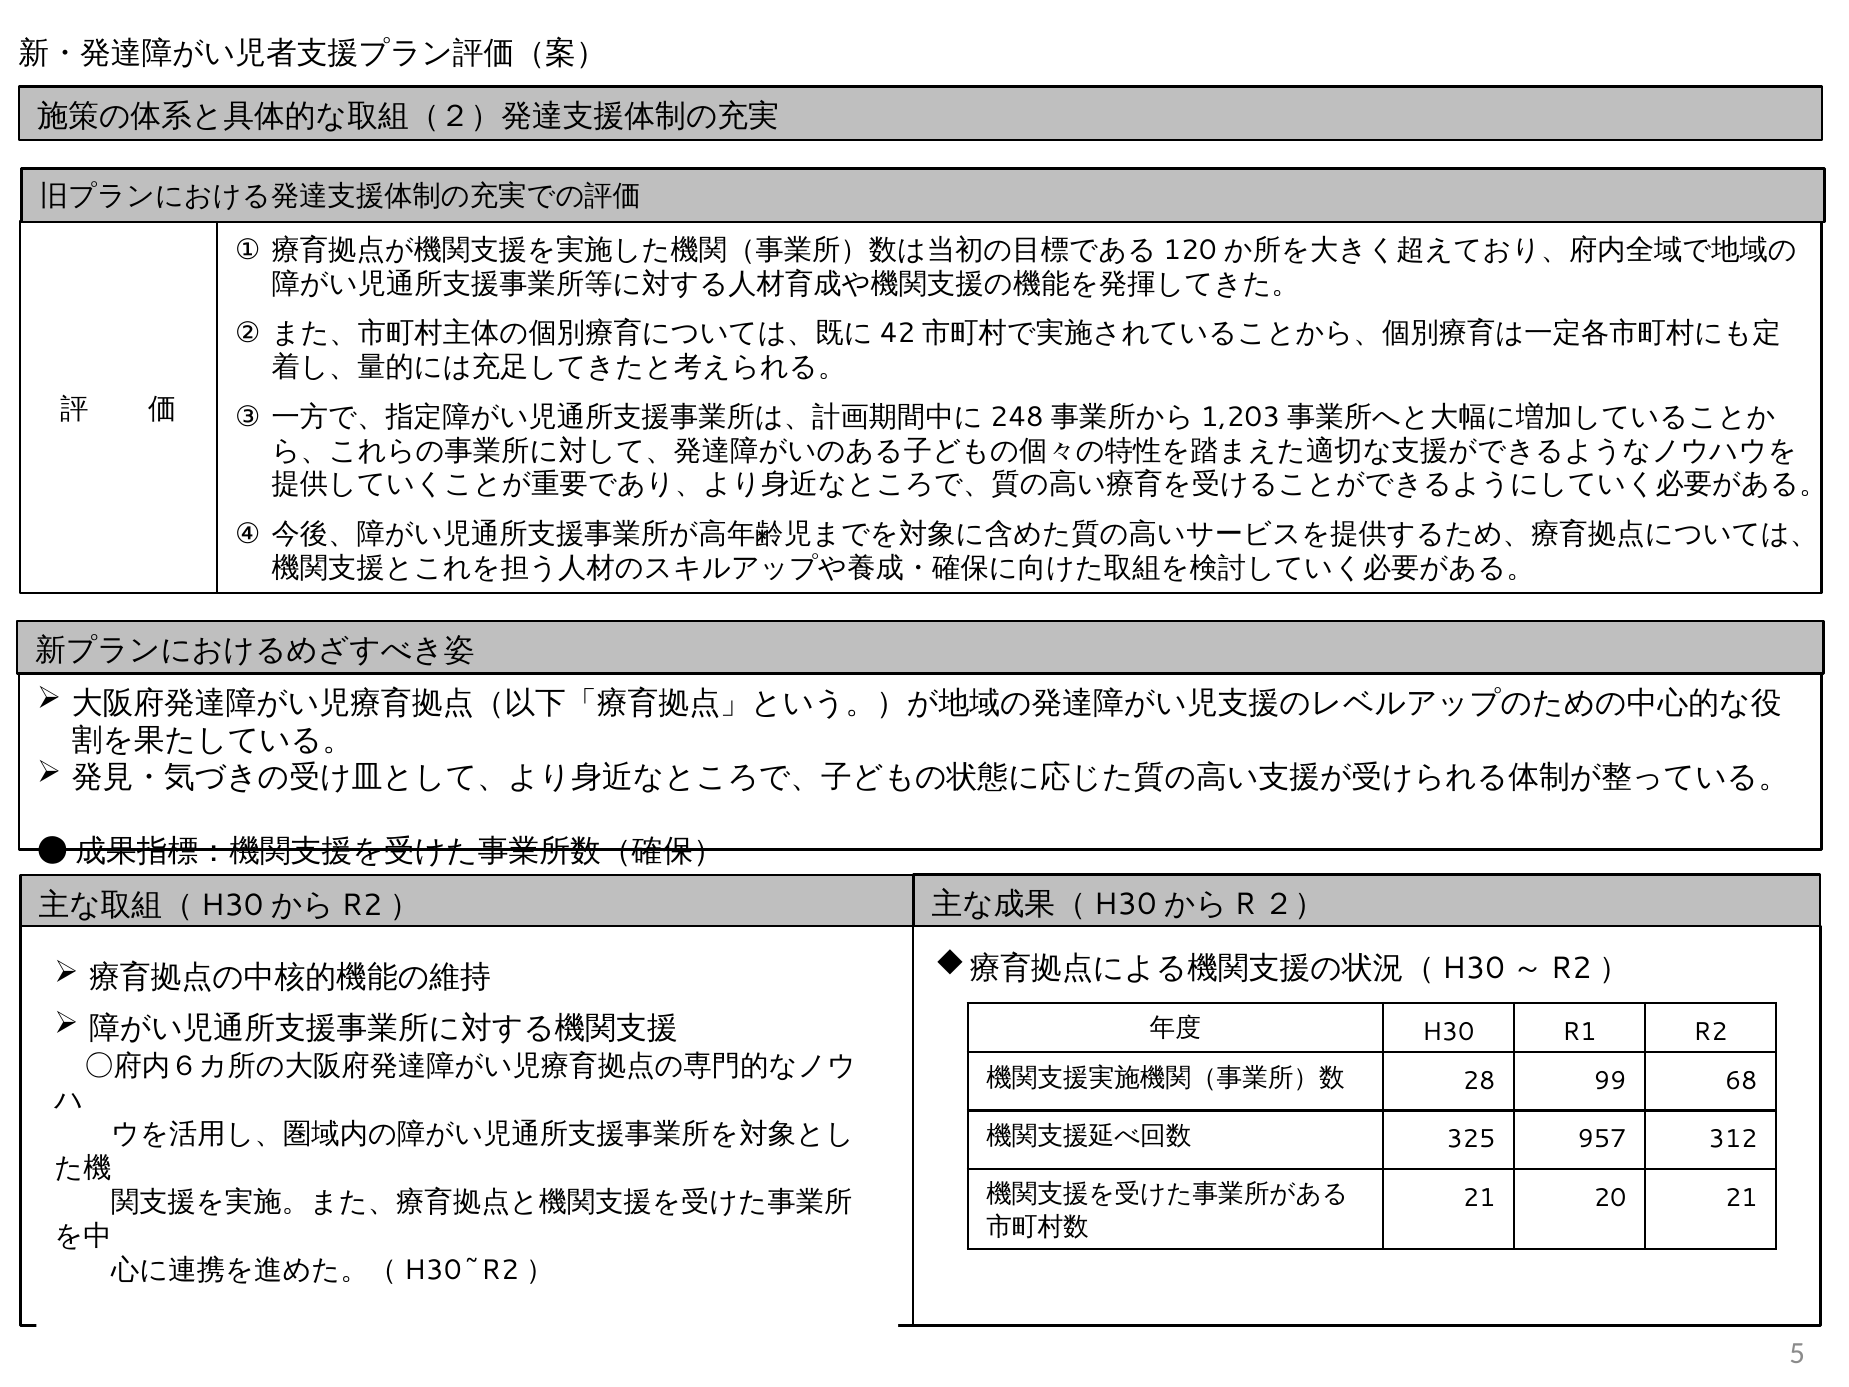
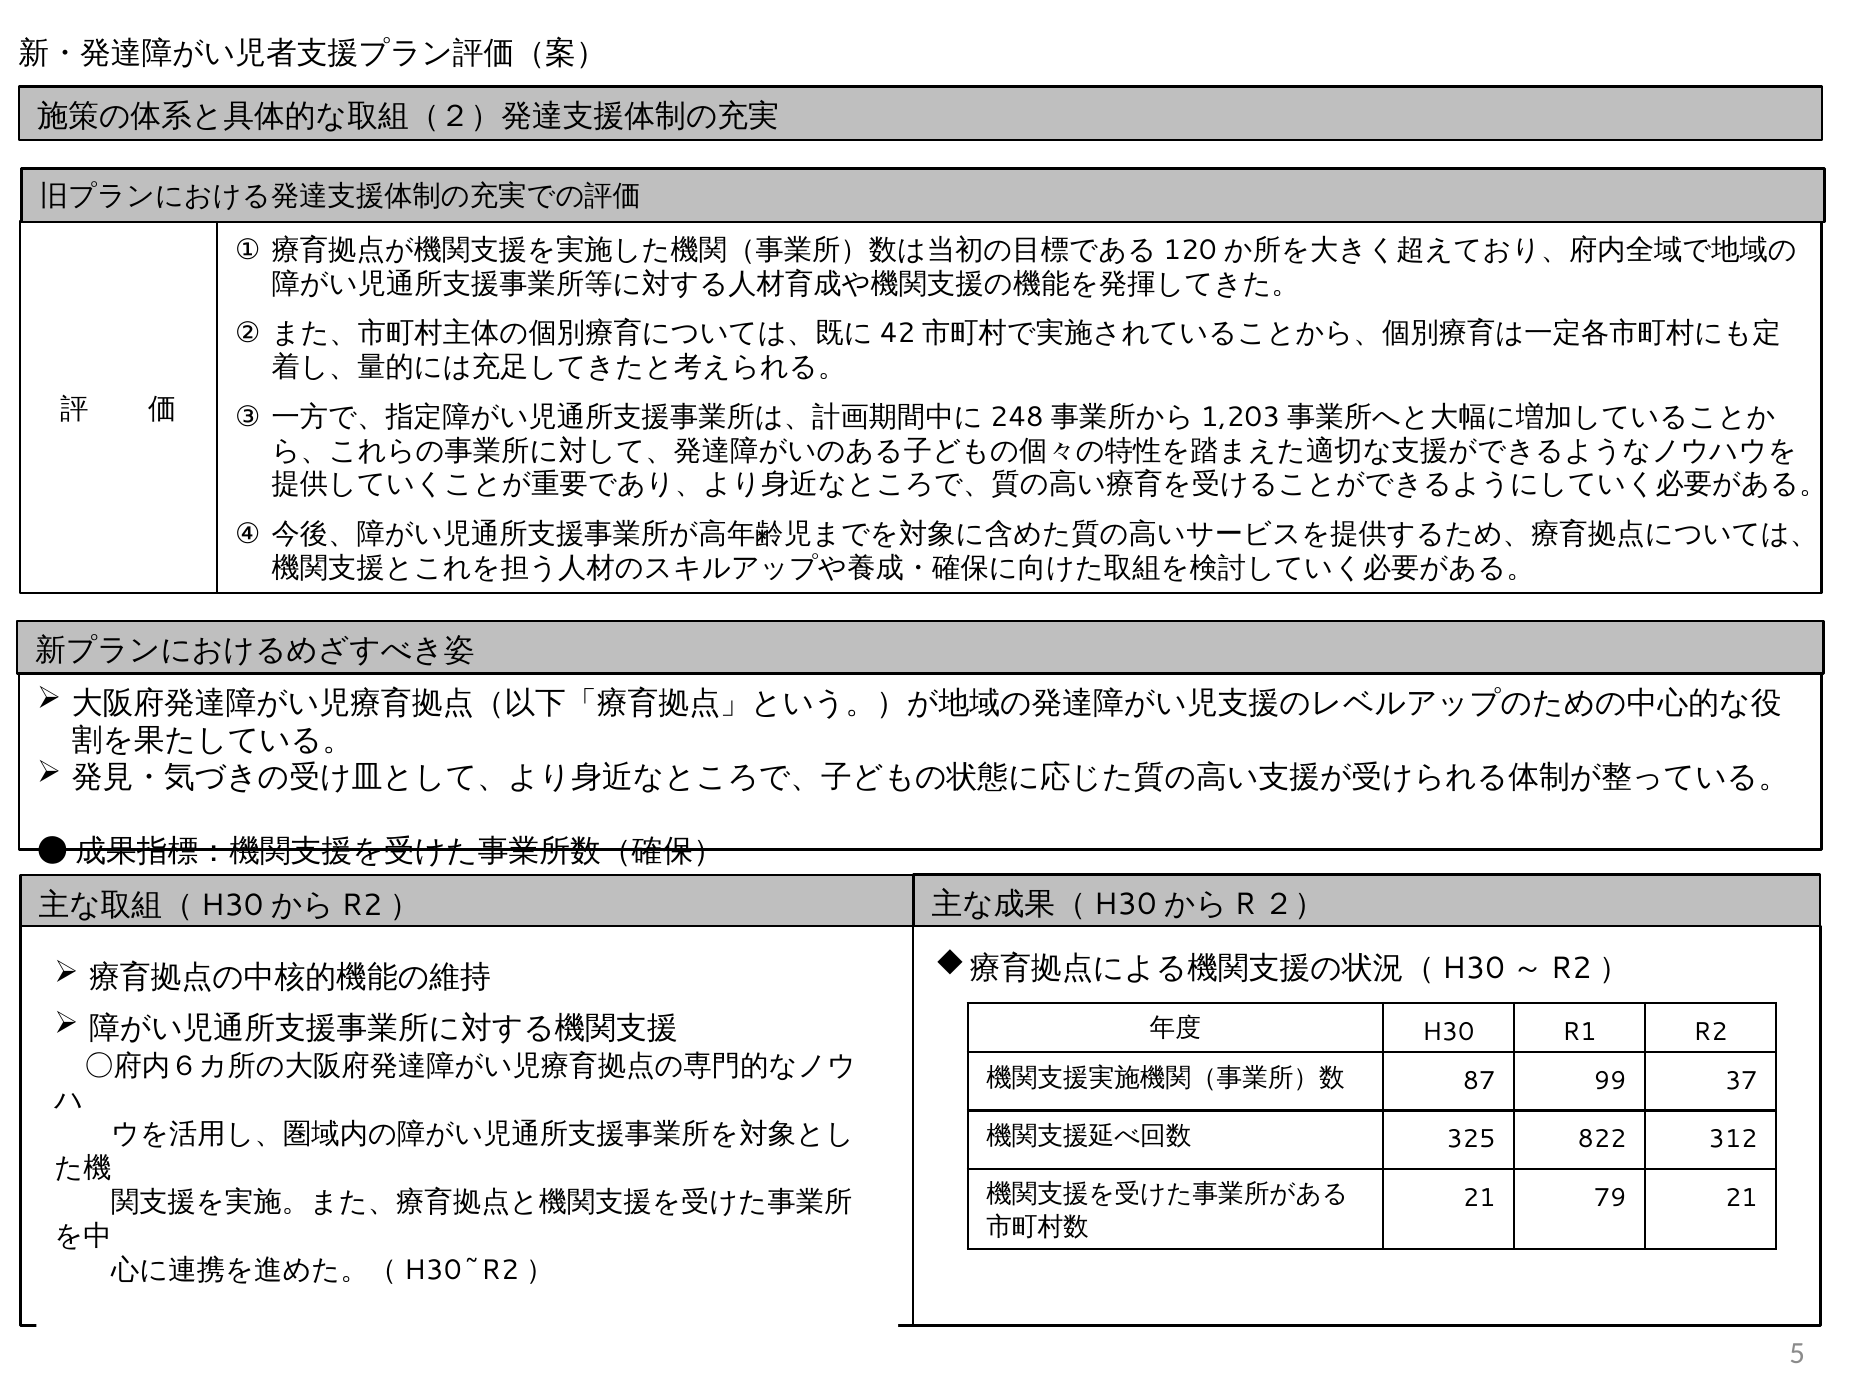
28: 28 -> 87 (1479, 1081)
68: 68 -> 37 (1741, 1081)
957: 957 -> 822 (1602, 1139)
20: 20 -> 79 (1610, 1197)
